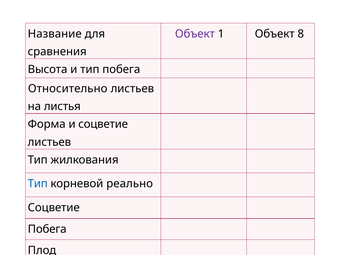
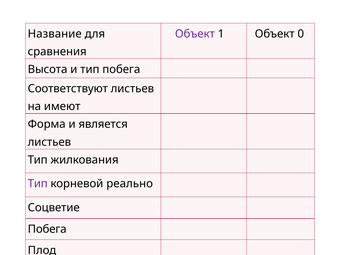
8: 8 -> 0 (301, 34)
Относительно: Относительно -> Соответствуют (68, 89)
листья: листья -> имеют (62, 106)
и соцветие: соцветие -> является (103, 124)
Тип colour: blue -> purple (38, 184)
